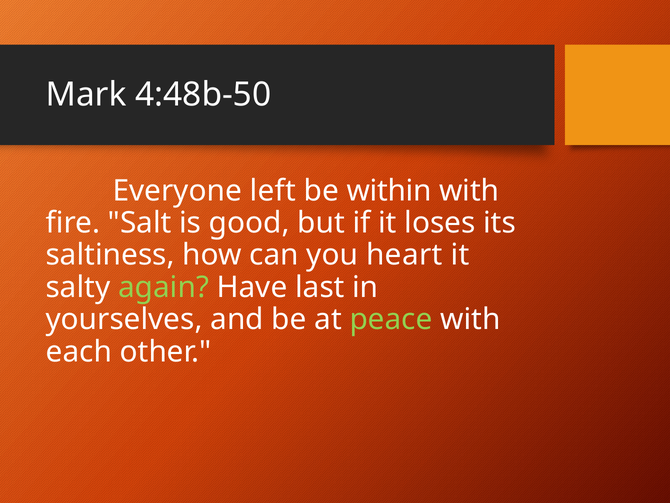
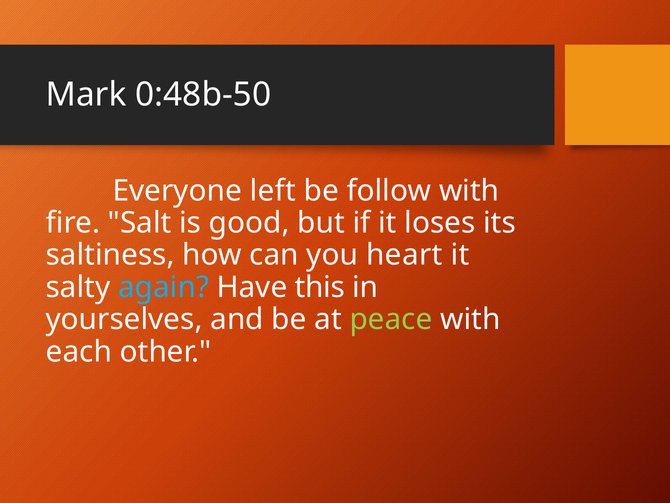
4:48b-50: 4:48b-50 -> 0:48b-50 (203, 95)
within: within -> follow (389, 190)
again colour: light green -> light blue (164, 287)
last: last -> this (320, 287)
